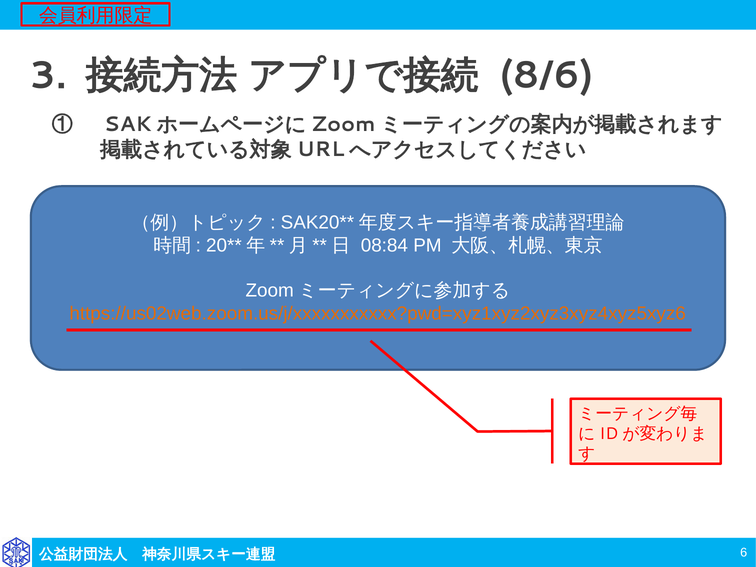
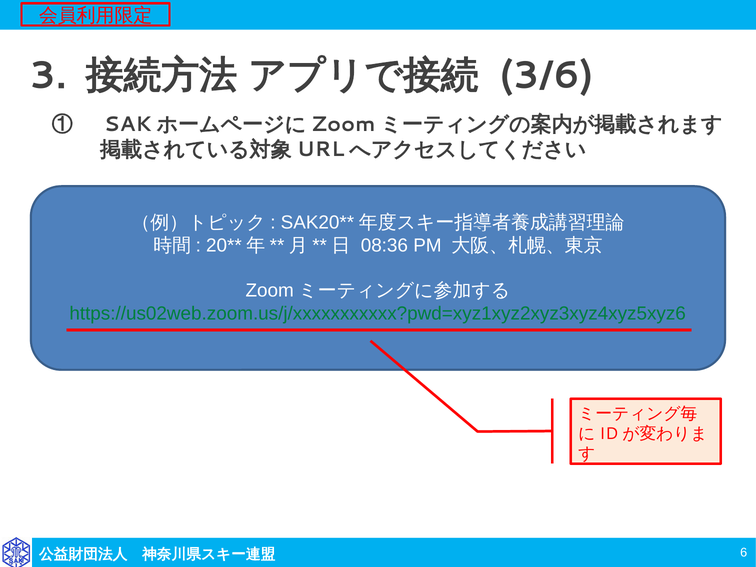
8/6: 8/6 -> 3/6 (547, 75)
08:84: 08:84 -> 08:36 (384, 245)
https://us02web.zoom.us/j/xxxxxxxxxxx?pwd=xyz1xyz2xyz3xyz4xyz5xyz6 colour: orange -> green (378, 313)
